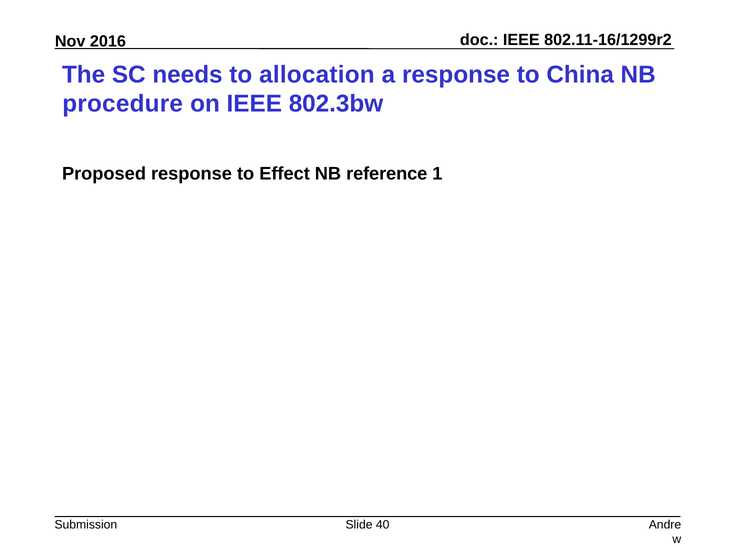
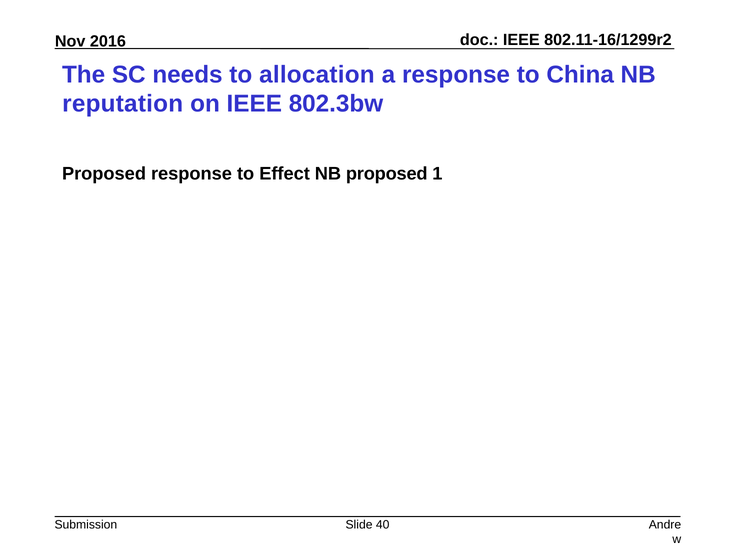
procedure: procedure -> reputation (123, 104)
NB reference: reference -> proposed (387, 174)
